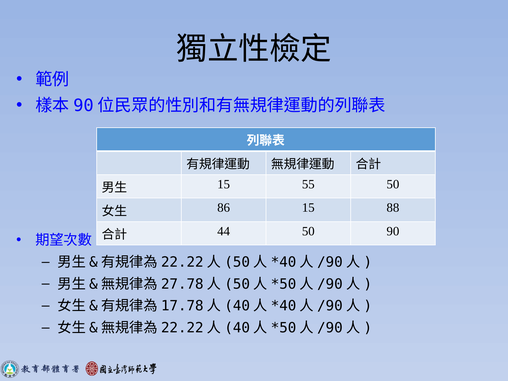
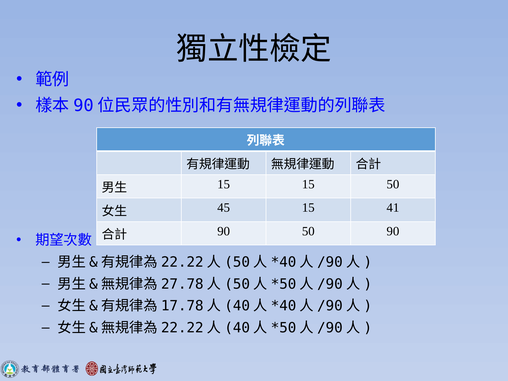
15 55: 55 -> 15 (308, 184)
86: 86 -> 45 (224, 208)
88: 88 -> 41 (393, 208)
44: 44 -> 90 (224, 231)
